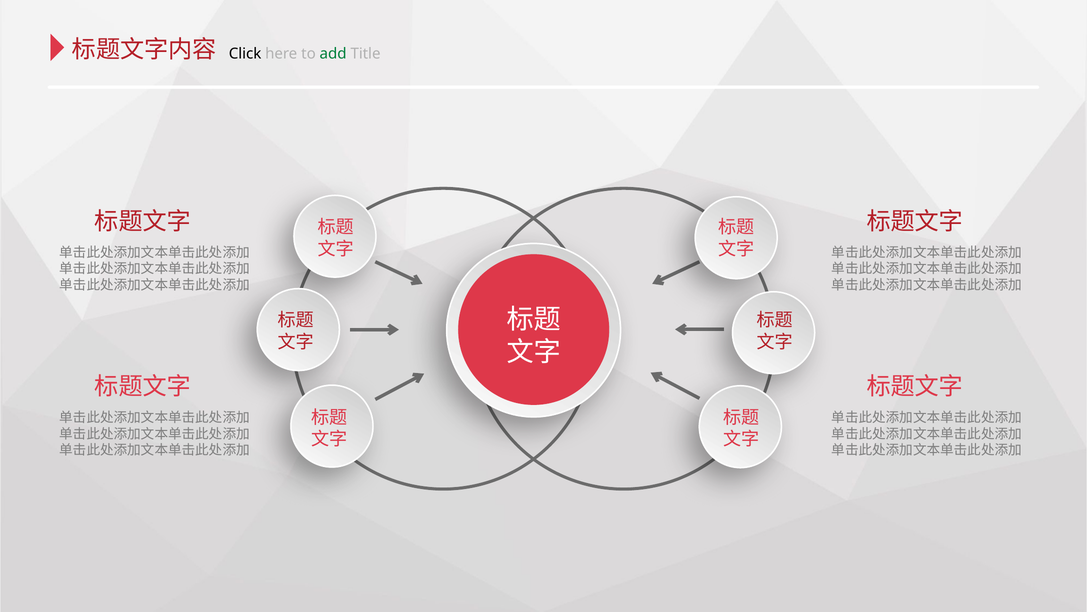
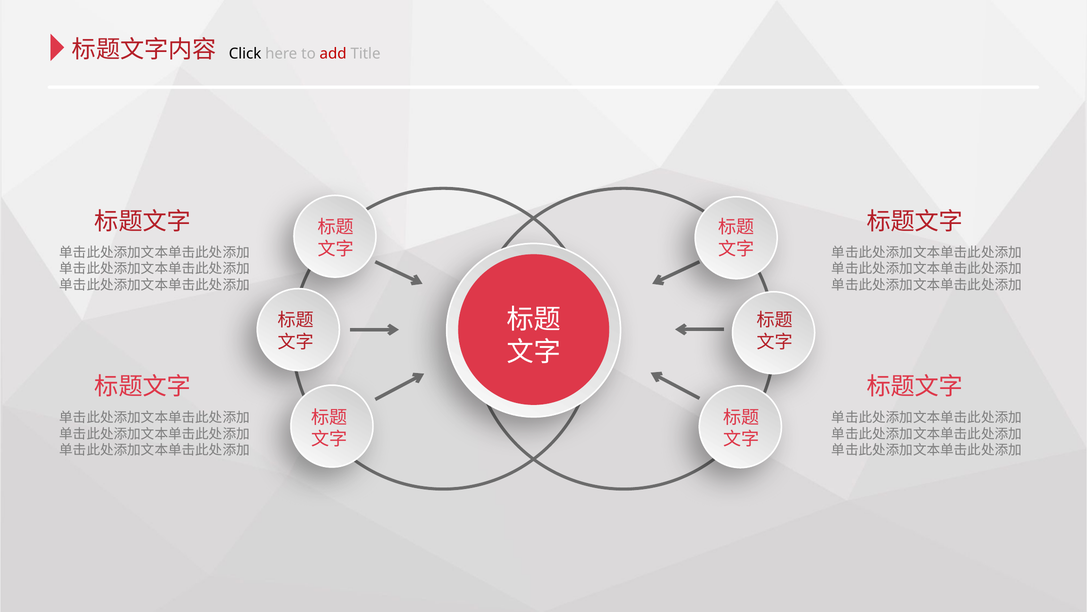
add colour: green -> red (333, 54)
